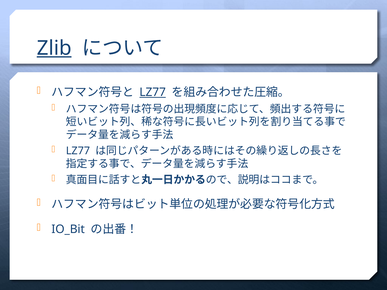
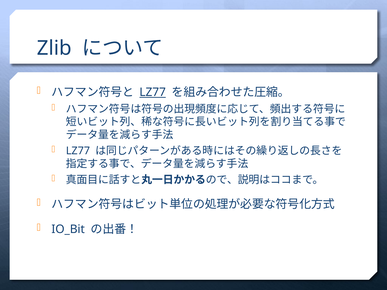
Zlib underline: present -> none (54, 48)
